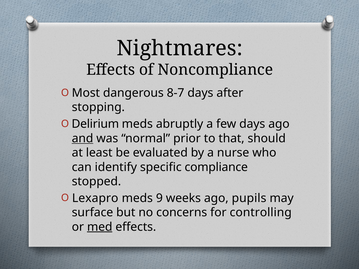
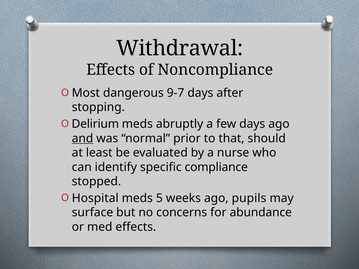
Nightmares: Nightmares -> Withdrawal (180, 48)
8-7: 8-7 -> 9-7 (176, 93)
Lexapro: Lexapro -> Hospital (95, 198)
9: 9 -> 5 (159, 198)
controlling: controlling -> abundance (261, 213)
med underline: present -> none (100, 227)
